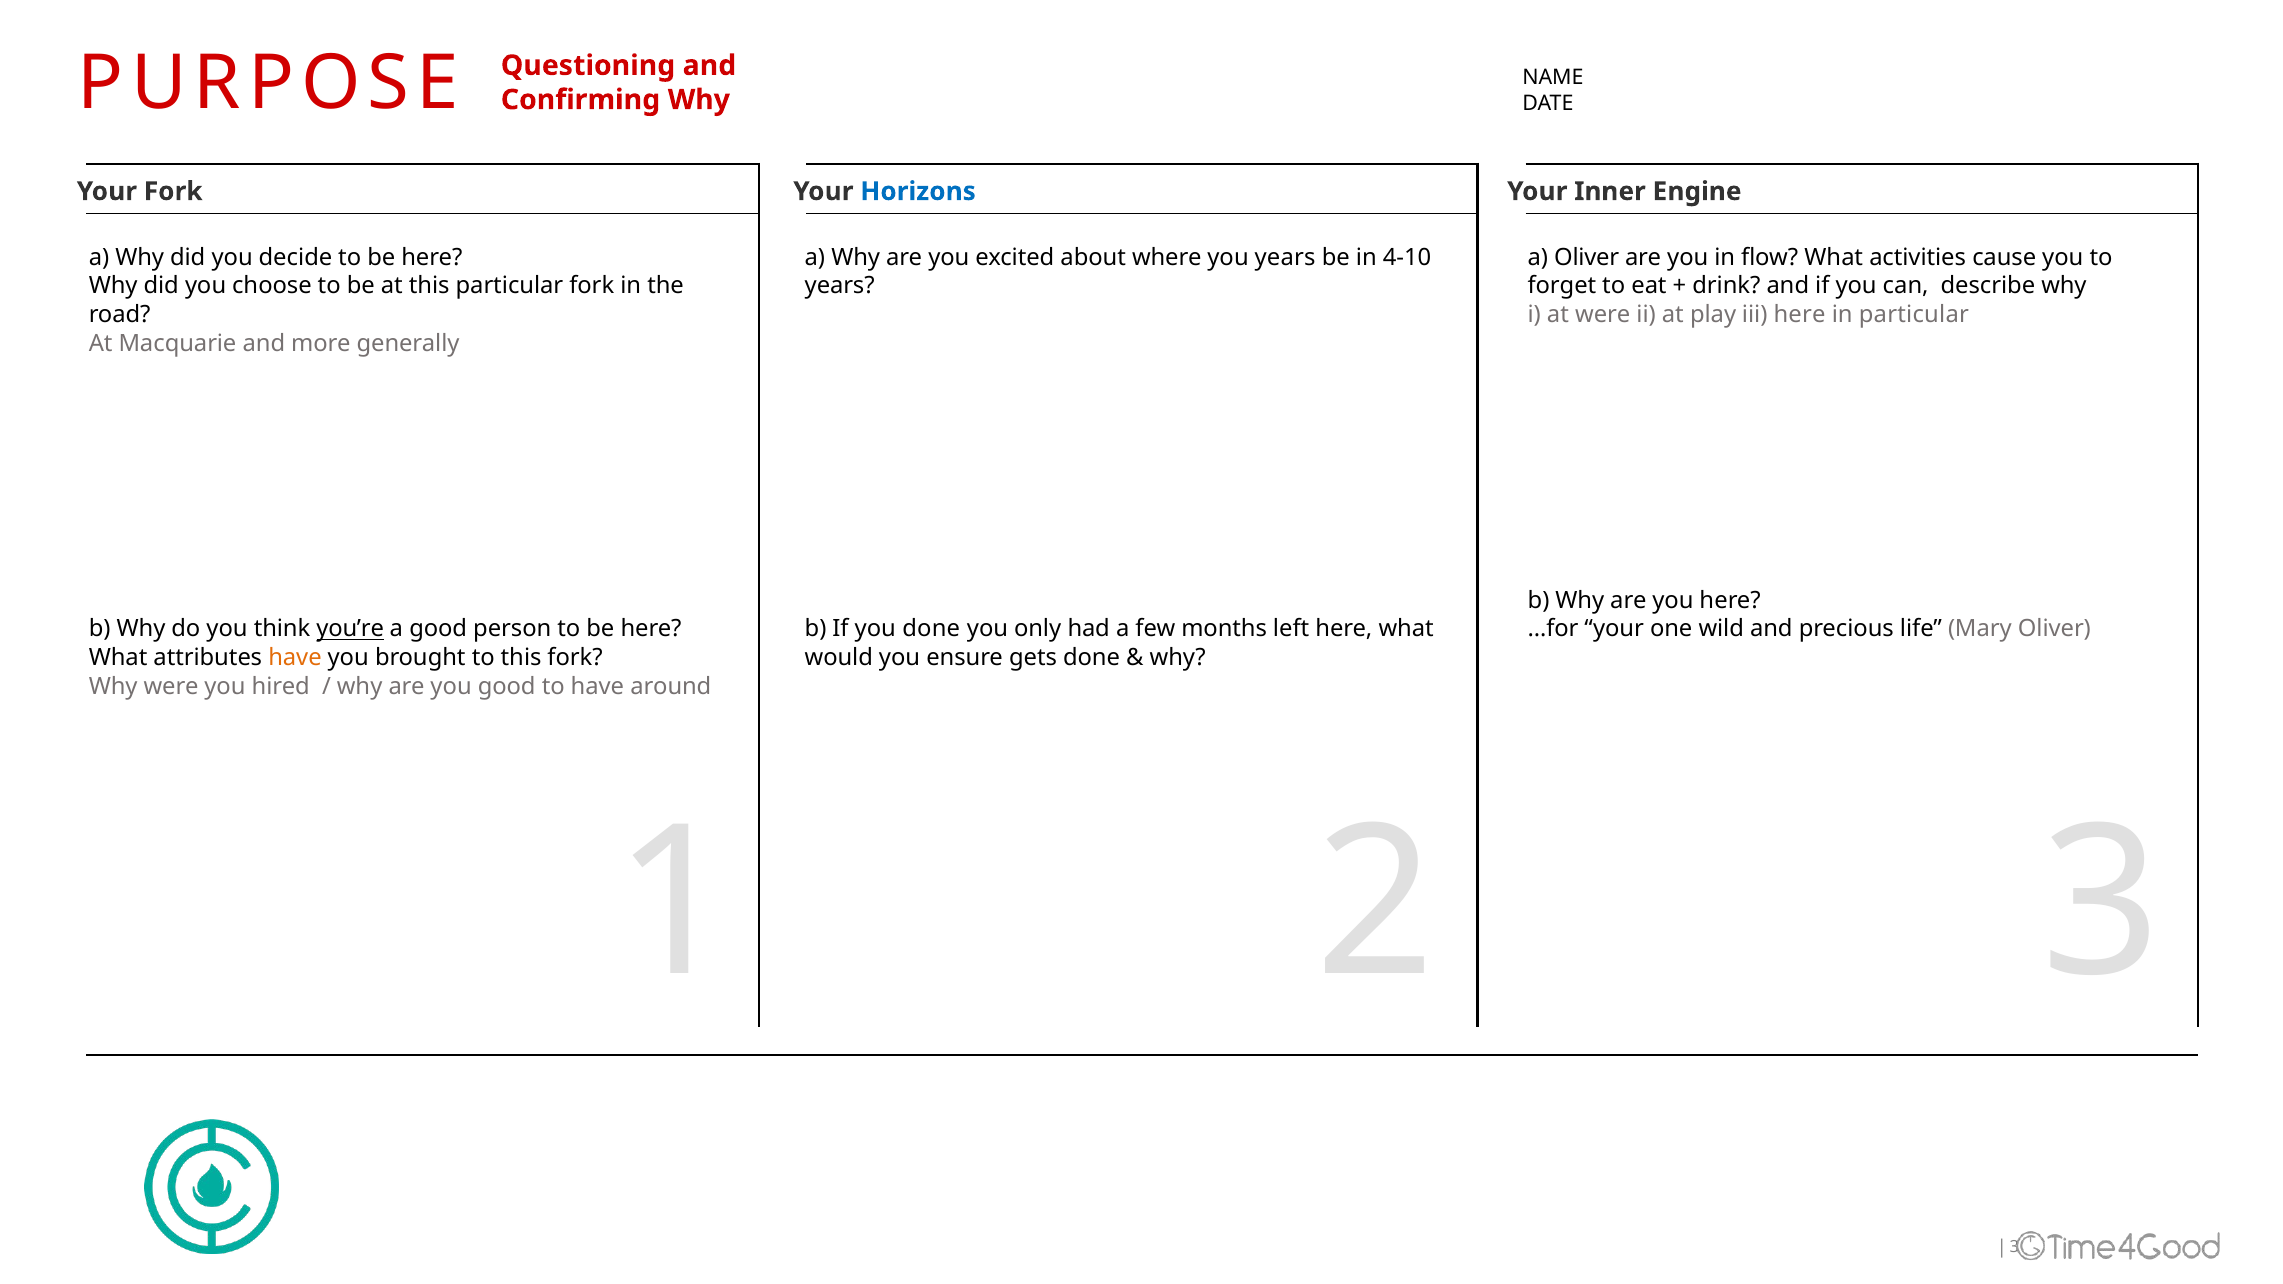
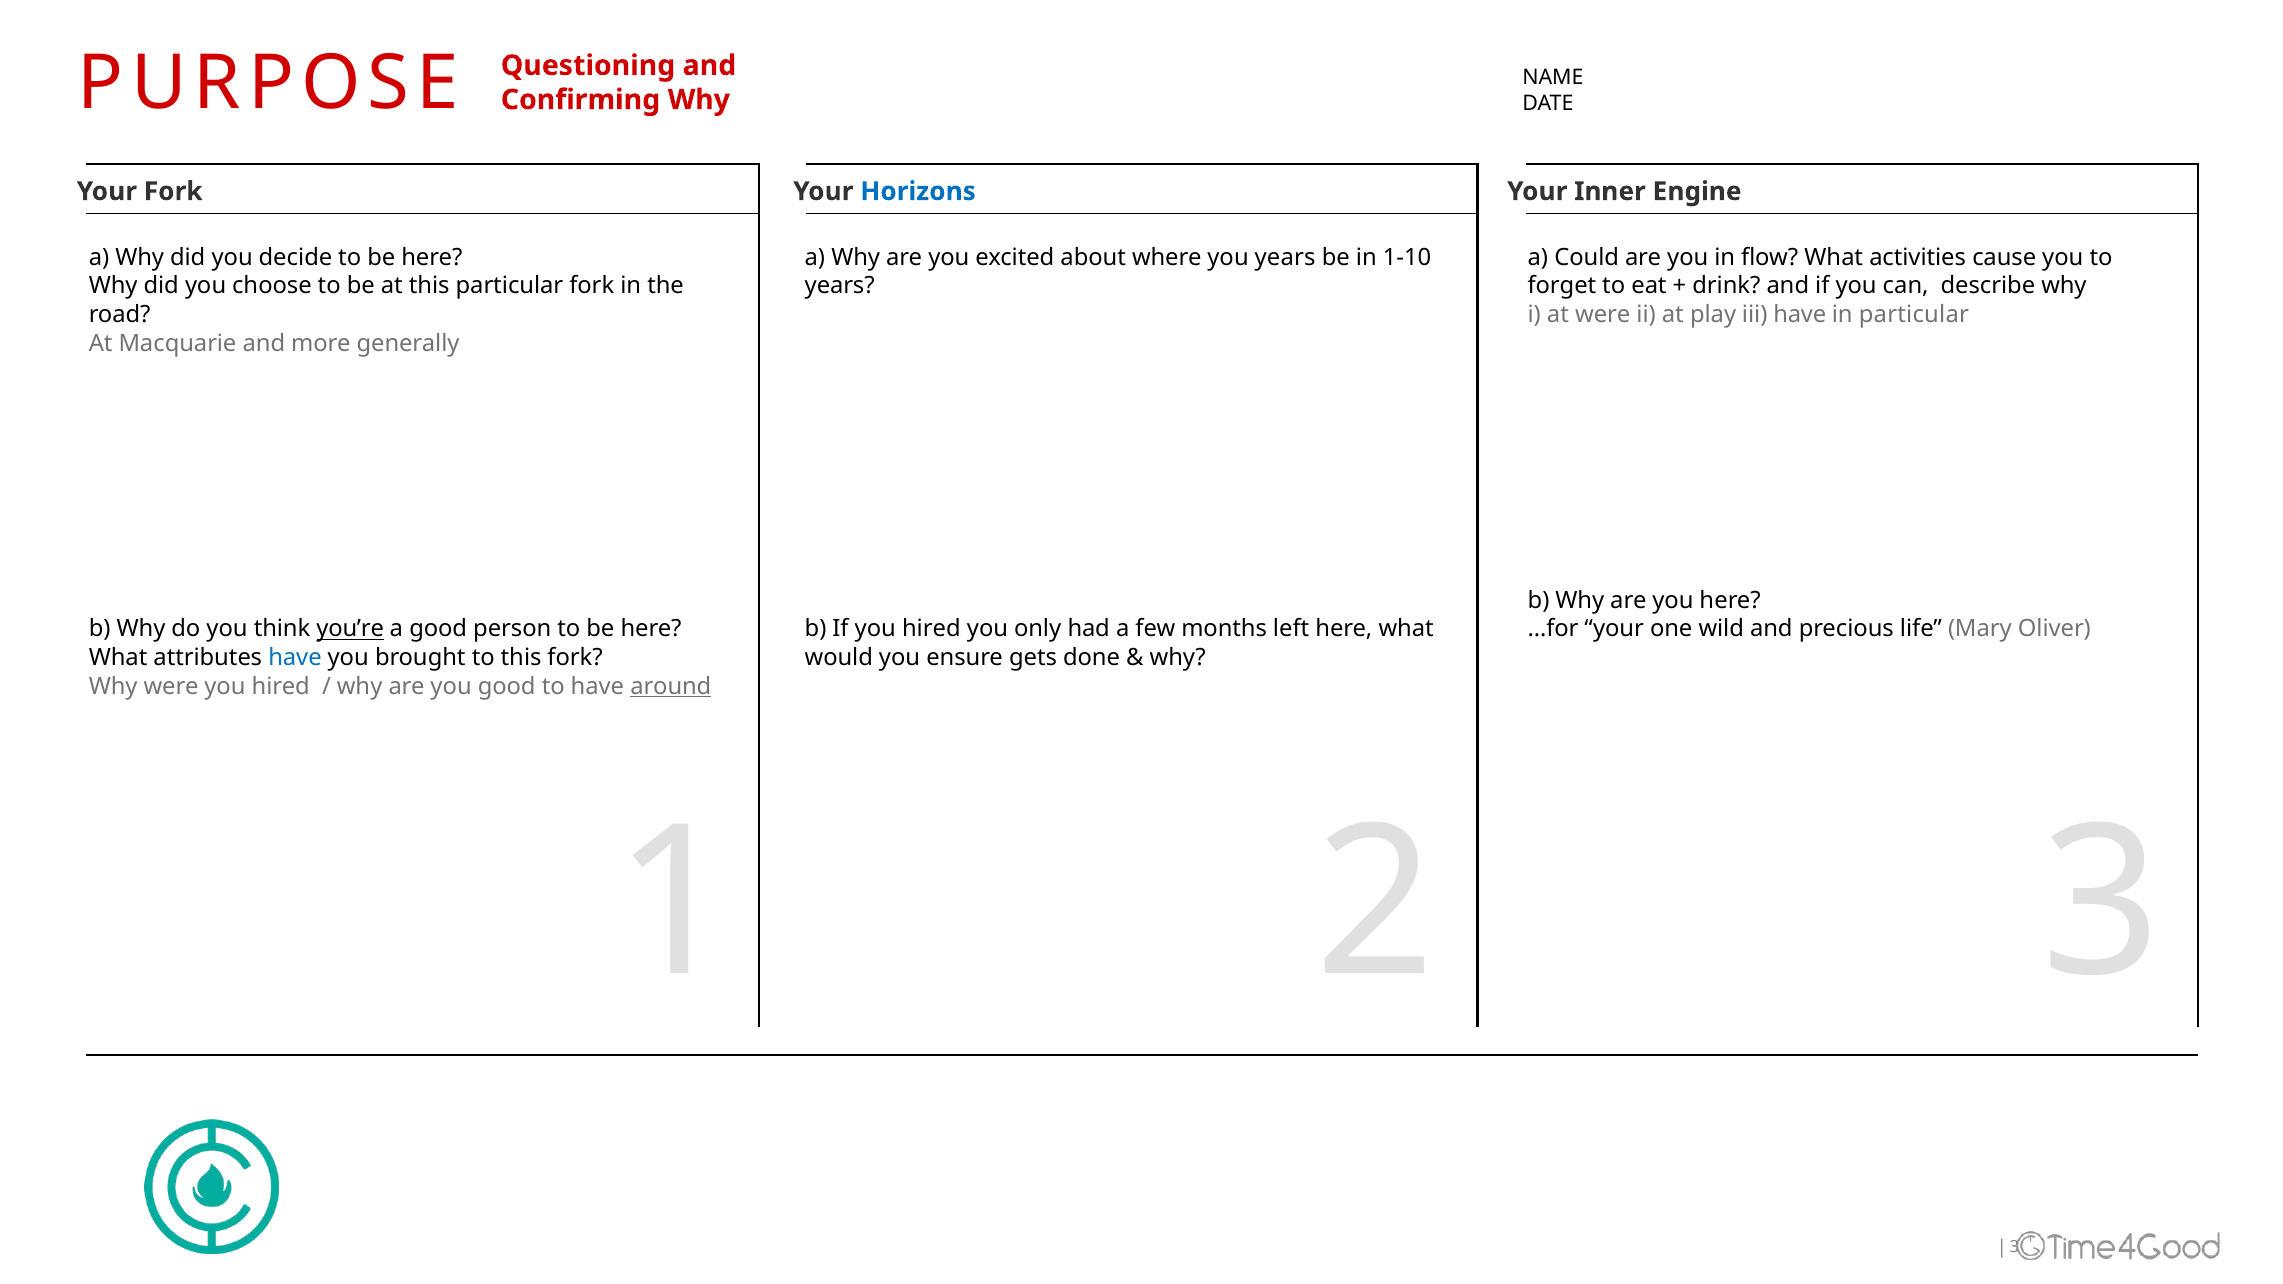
4-10: 4-10 -> 1-10 (1407, 258)
a Oliver: Oliver -> Could (1587, 258)
iii here: here -> have (1800, 315)
If you done: done -> hired (931, 629)
have colour: orange -> blue (295, 658)
around underline: none -> present (671, 686)
